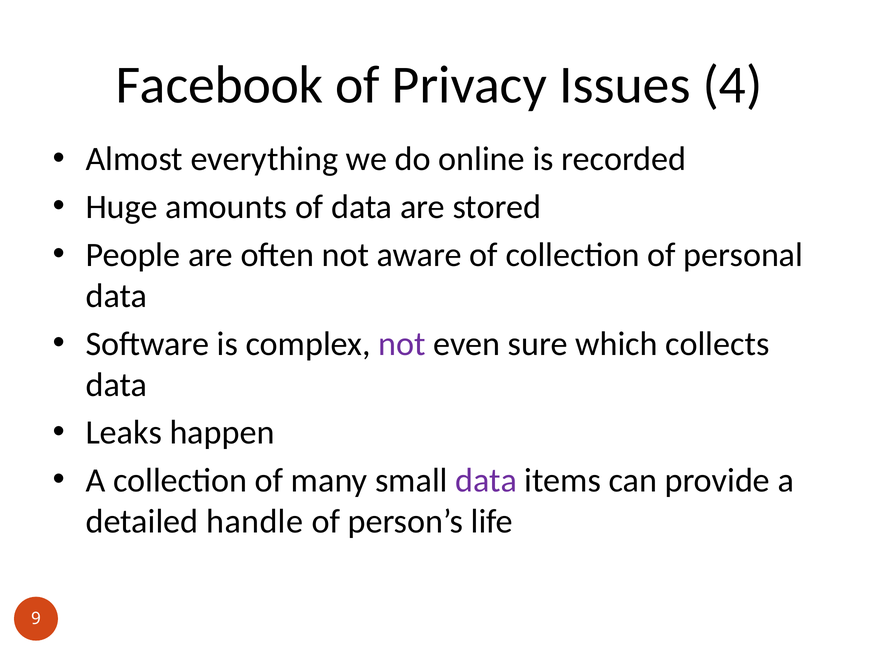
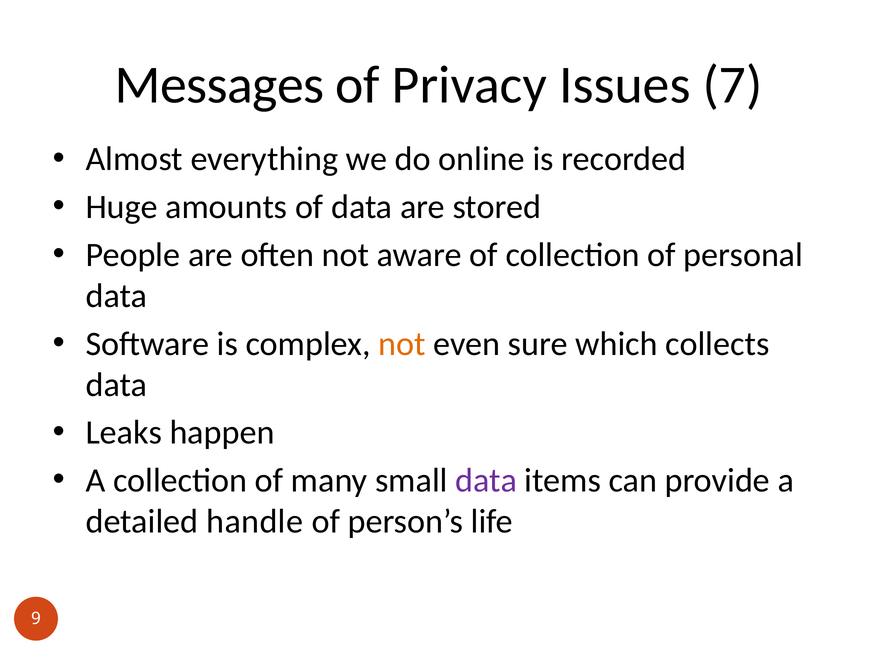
Facebook: Facebook -> Messages (220, 85)
4: 4 -> 7 (733, 85)
not colour: purple -> orange (402, 344)
